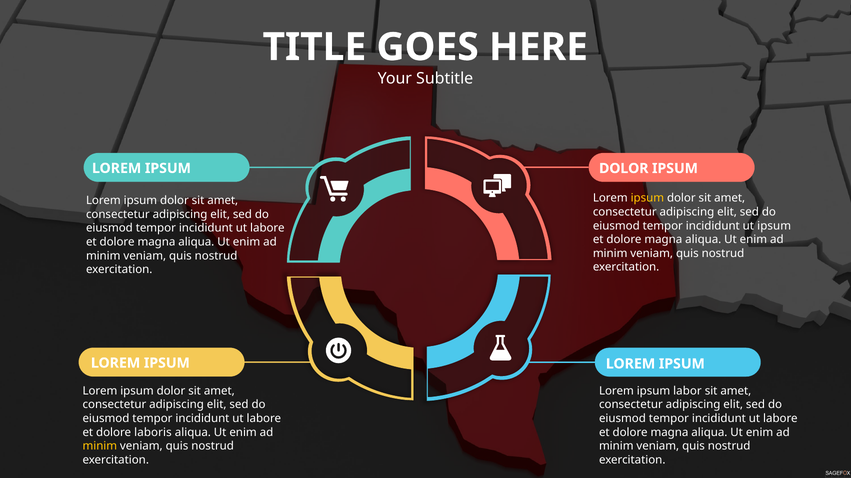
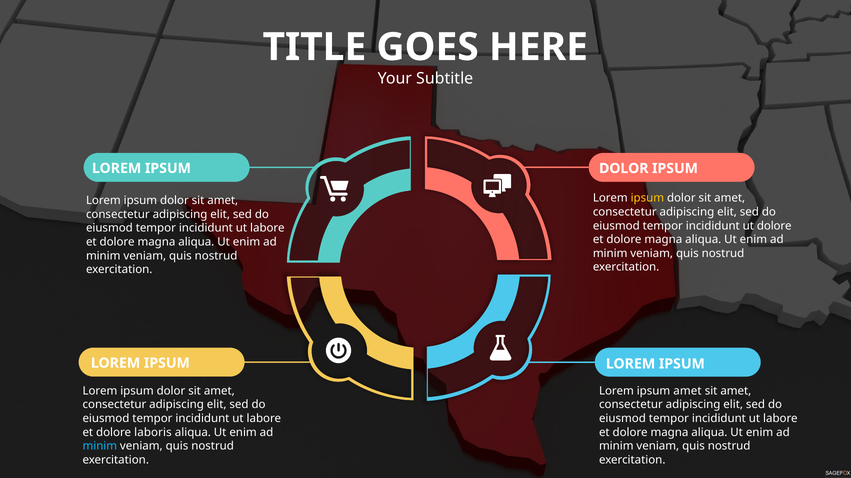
ut ipsum: ipsum -> dolore (774, 226)
ipsum labor: labor -> amet (687, 391)
minim colour: yellow -> light blue (100, 447)
